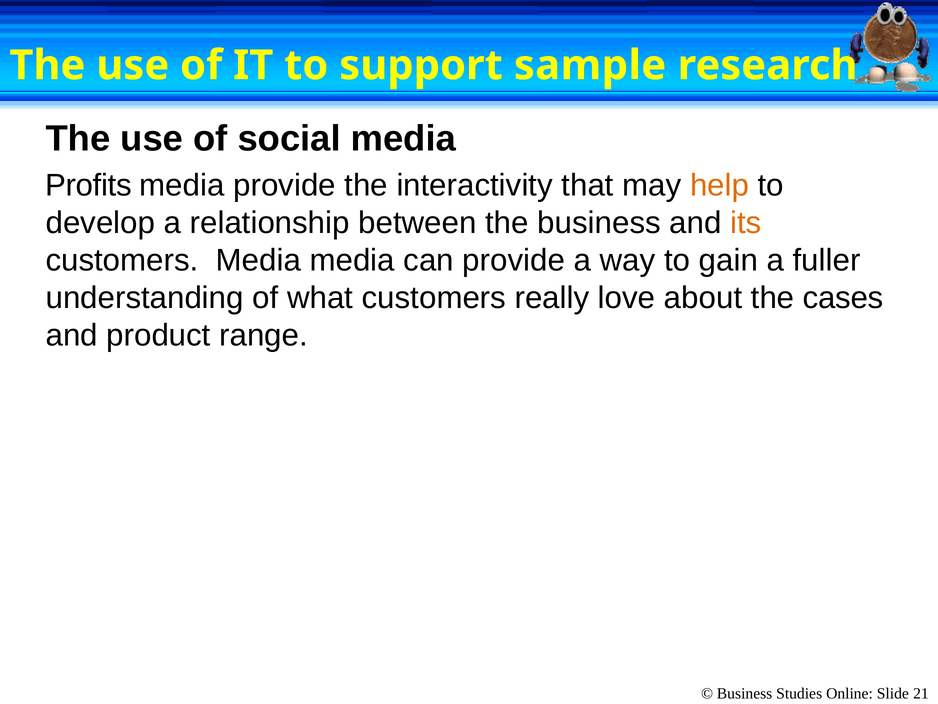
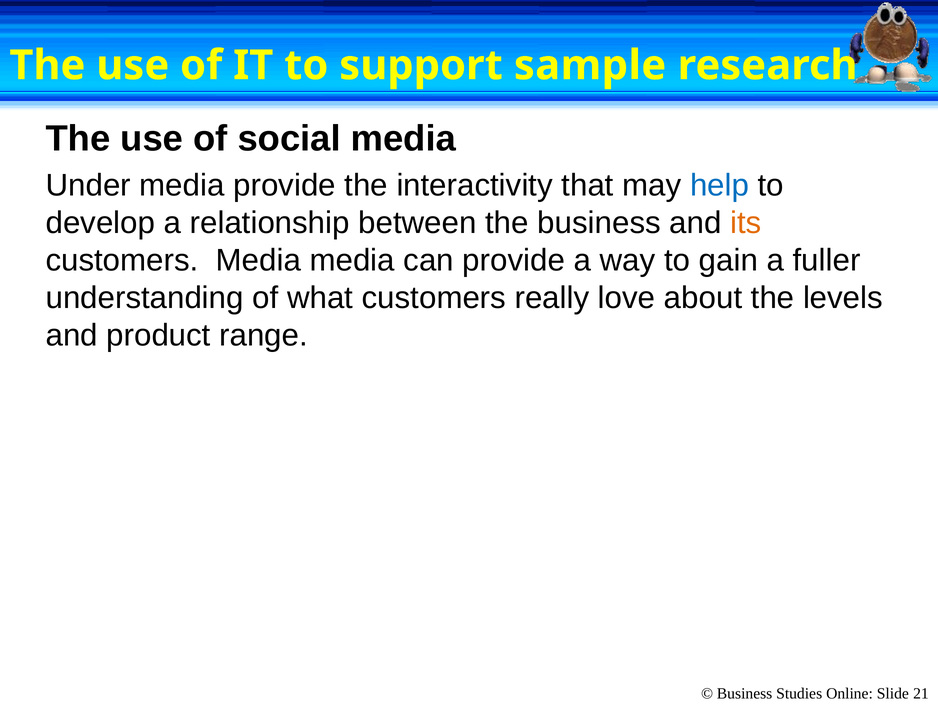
Profits: Profits -> Under (88, 185)
help colour: orange -> blue (720, 185)
cases: cases -> levels (843, 298)
